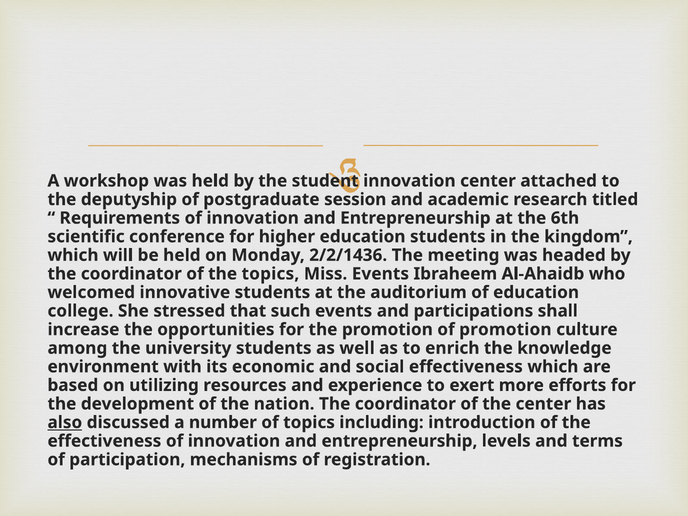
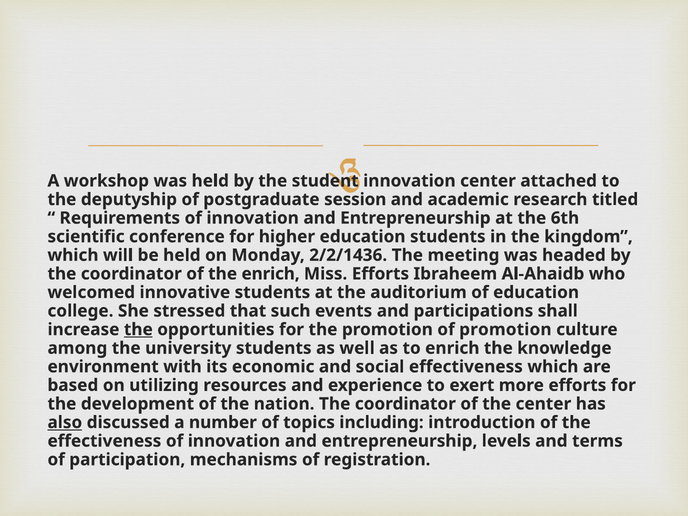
the topics: topics -> enrich (271, 274)
Miss Events: Events -> Efforts (380, 274)
the underline: none -> present (138, 330)
